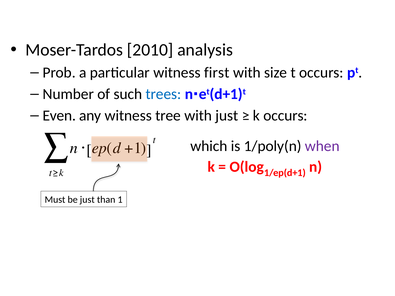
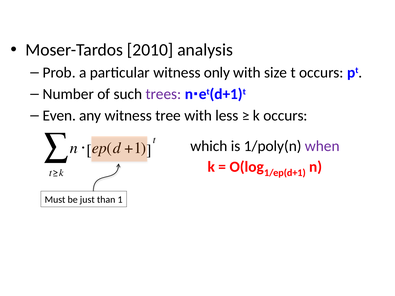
first: first -> only (217, 73)
trees colour: blue -> purple (163, 94)
with just: just -> less (227, 116)
